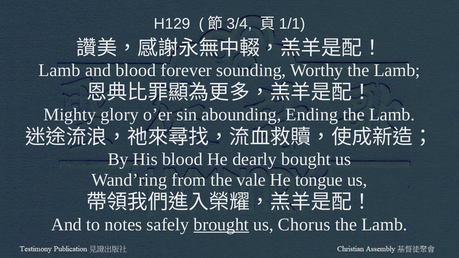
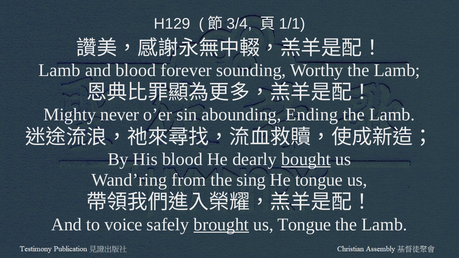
glory: glory -> never (120, 115)
bought underline: none -> present (306, 159)
vale: vale -> sing (251, 180)
notes: notes -> voice (123, 225)
us Chorus: Chorus -> Tongue (304, 225)
